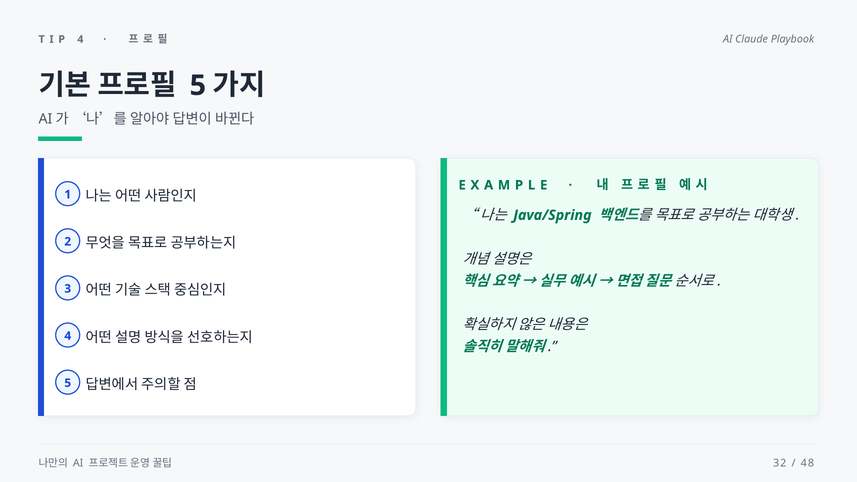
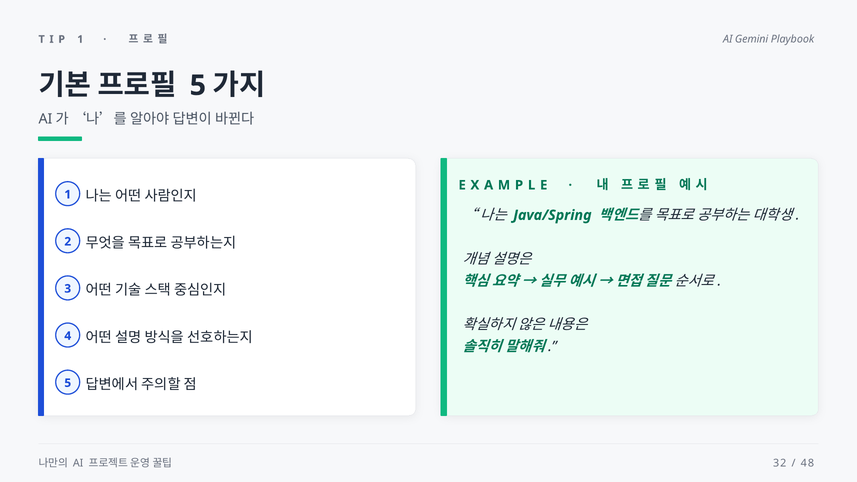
4: 4 -> 1 (80, 39)
Claude: Claude -> Gemini (752, 39)
